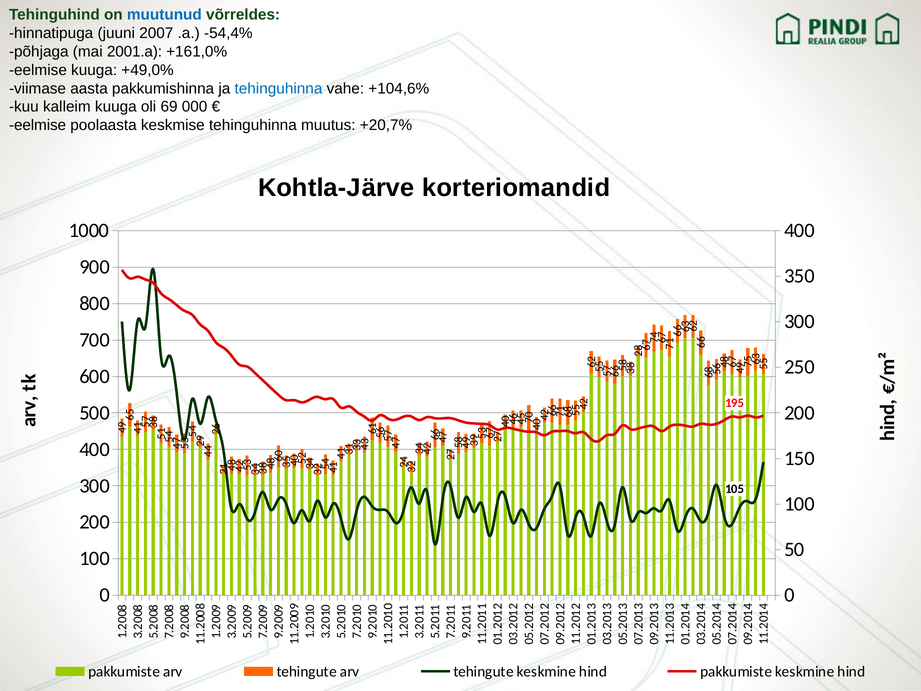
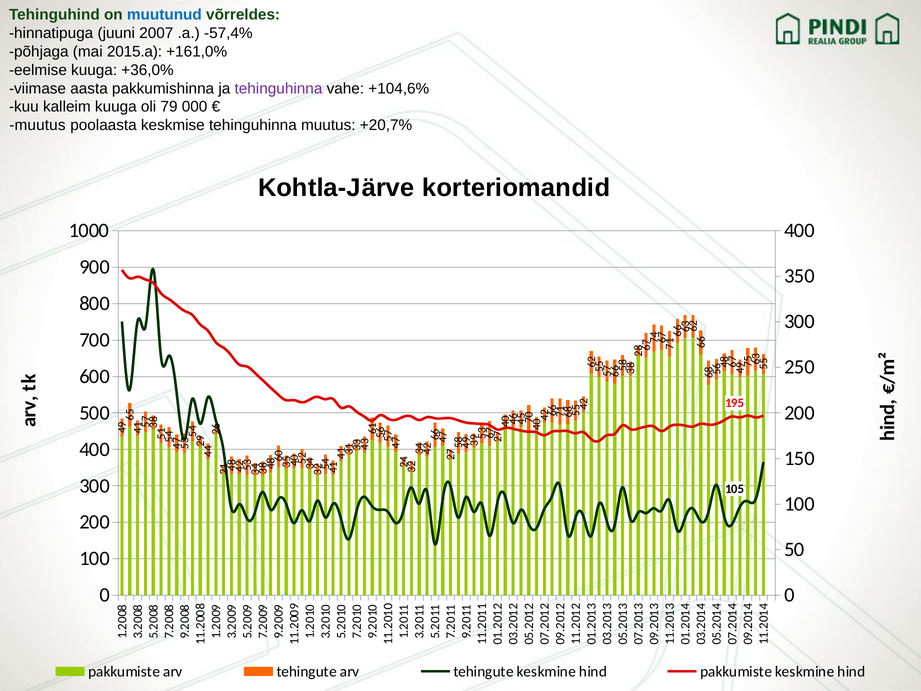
-54,4%: -54,4% -> -57,4% (228, 33)
2001.a: 2001.a -> 2015.a (134, 52)
+49,0%: +49,0% -> +36,0% (148, 70)
tehinguhinna colour: blue -> purple (278, 88)
69: 69 -> 79 (169, 107)
eelmise: eelmise -> muutus (37, 125)
